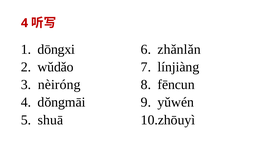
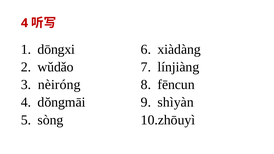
zhǎnlǎn: zhǎnlǎn -> xiàdàng (179, 49)
yǔwén: yǔwén -> shìyàn (176, 102)
shuā: shuā -> sòng (51, 120)
